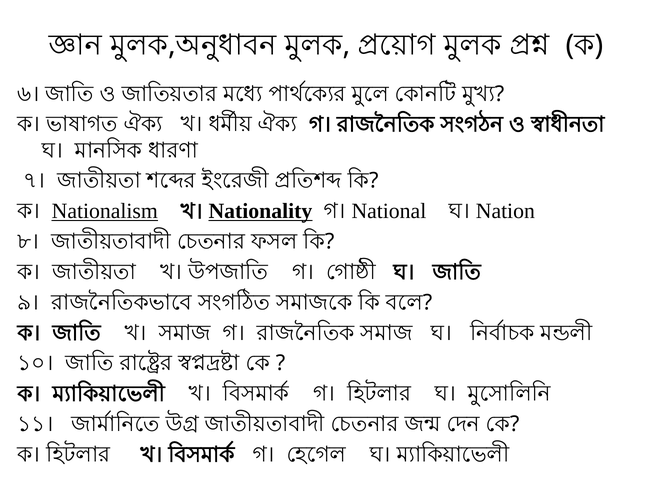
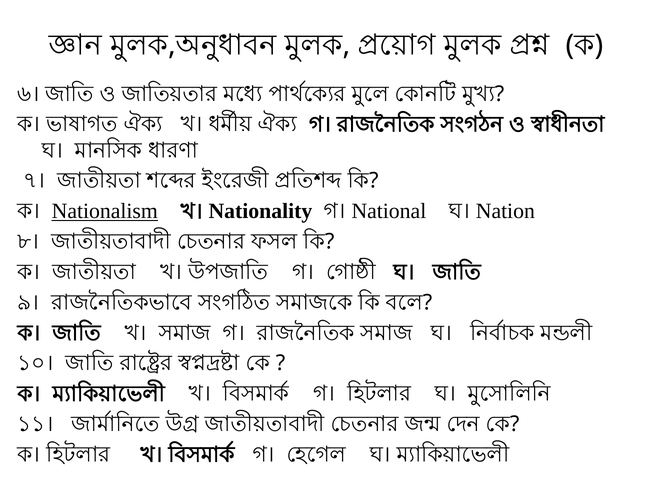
Nationality underline: present -> none (260, 211)
